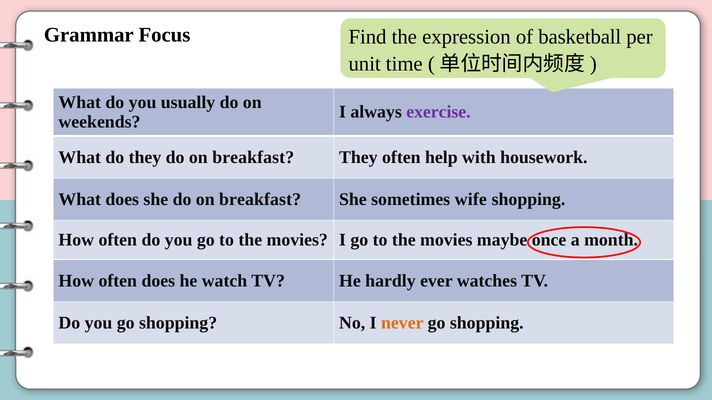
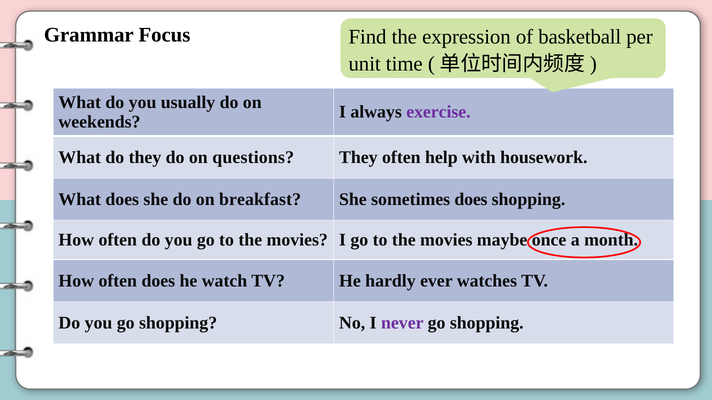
they do on breakfast: breakfast -> questions (253, 157)
sometimes wife: wife -> does (471, 200)
never colour: orange -> purple (402, 323)
